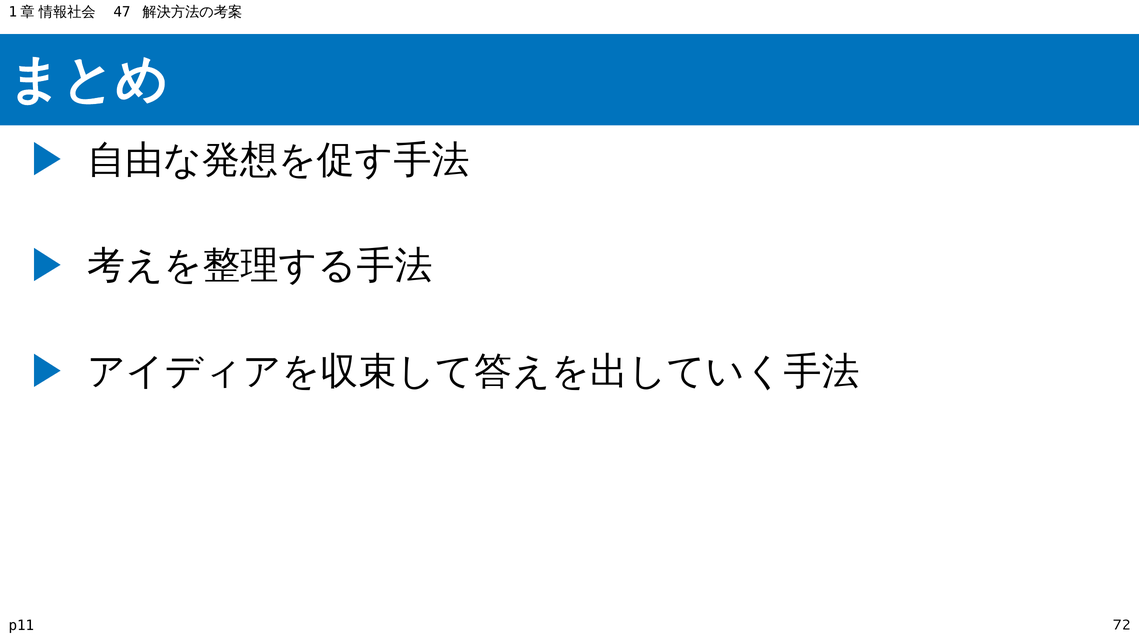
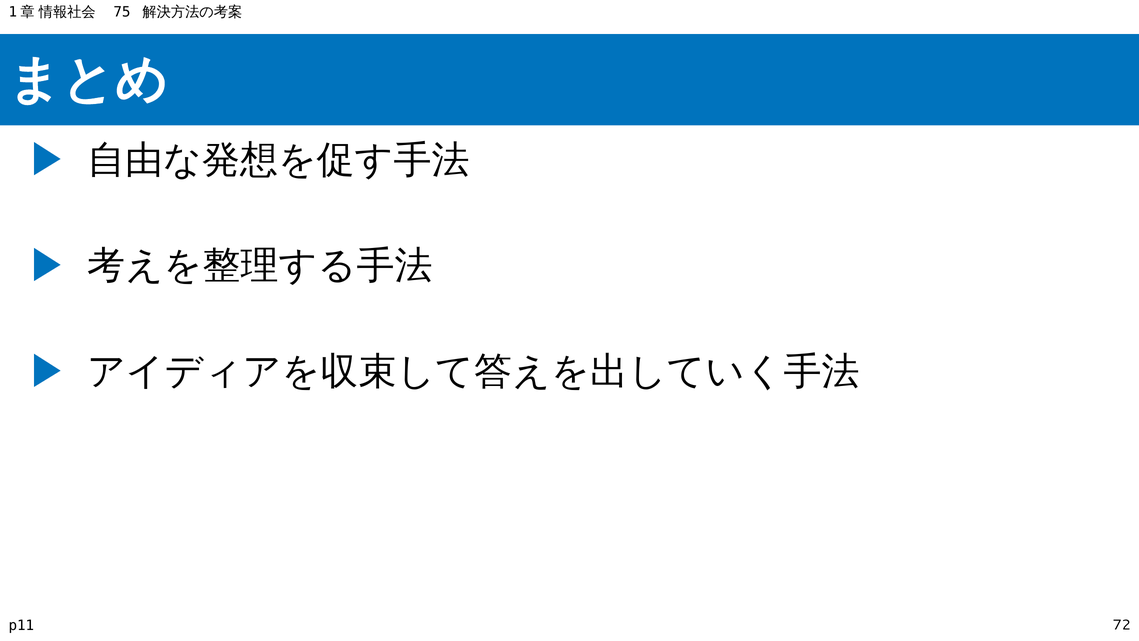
47: 47 -> 75 (122, 12)
